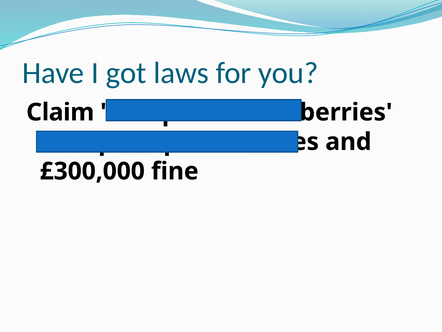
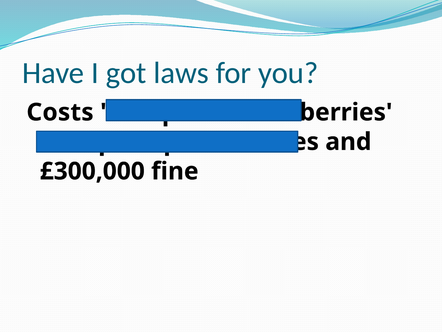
Claim: Claim -> Costs (60, 112)
